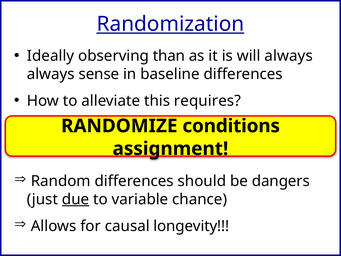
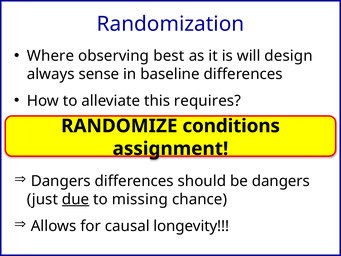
Randomization underline: present -> none (170, 24)
Ideally: Ideally -> Where (50, 56)
than: than -> best (169, 56)
will always: always -> design (289, 56)
Random: Random -> Dangers (61, 181)
variable: variable -> missing (140, 199)
